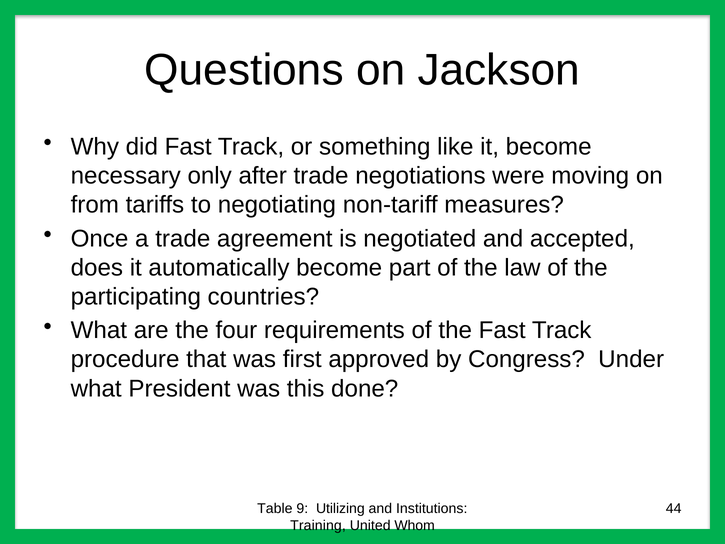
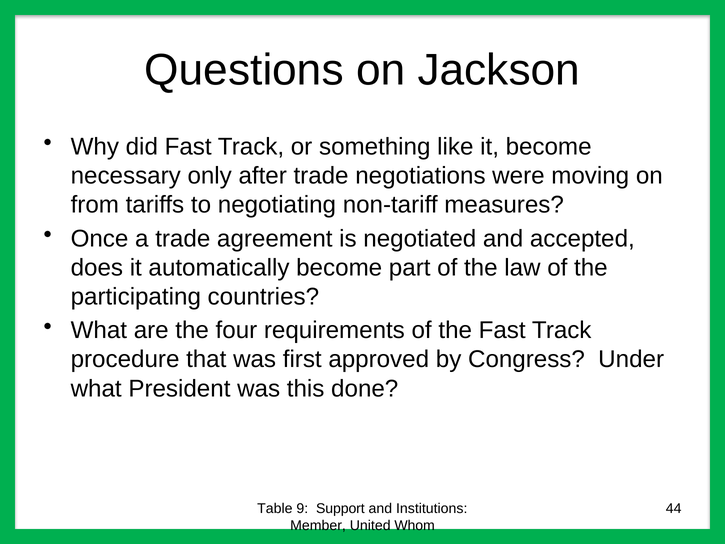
Utilizing: Utilizing -> Support (340, 508)
Training: Training -> Member (318, 525)
